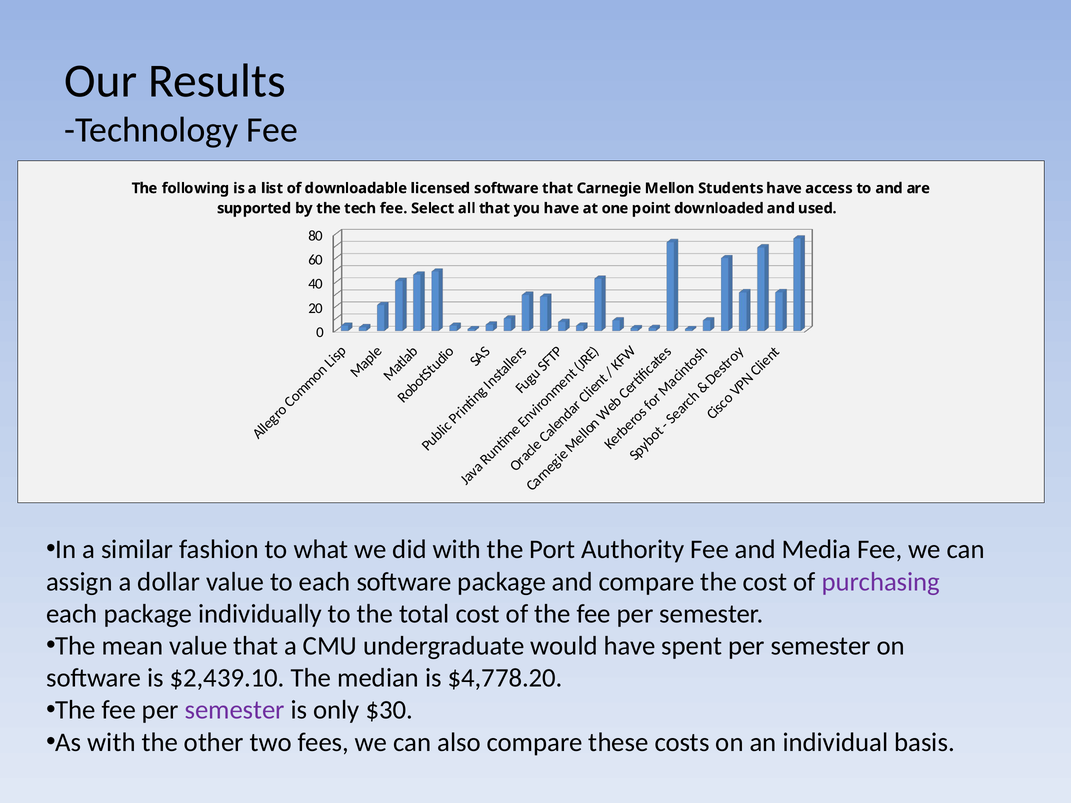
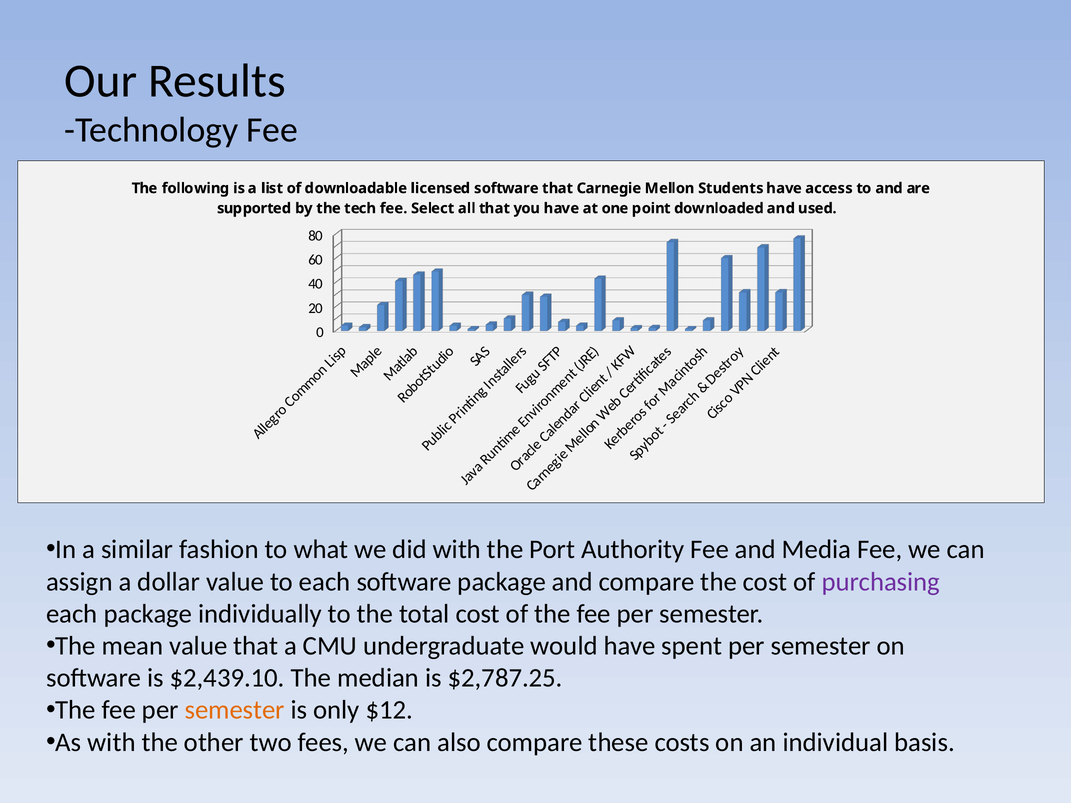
$4,778.20: $4,778.20 -> $2,787.25 (505, 678)
semester colour: purple -> orange (235, 710)
$30: $30 -> $12 (389, 710)
